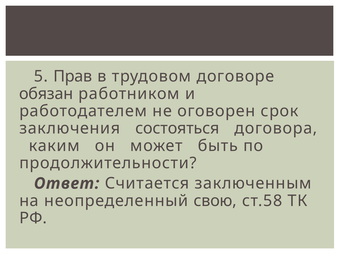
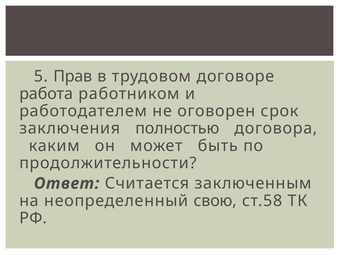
обязан: обязан -> работа (46, 94)
состояться: состояться -> полностью (177, 128)
